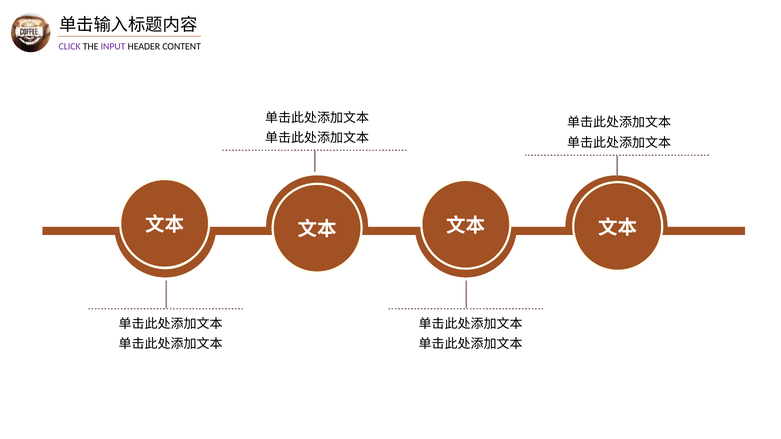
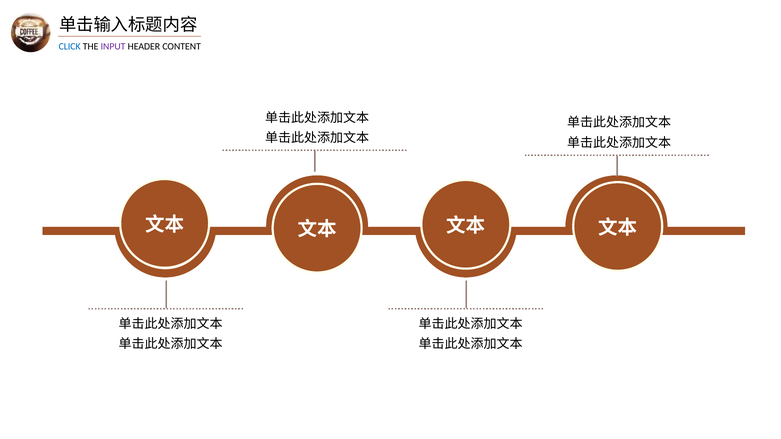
CLICK colour: purple -> blue (70, 47)
